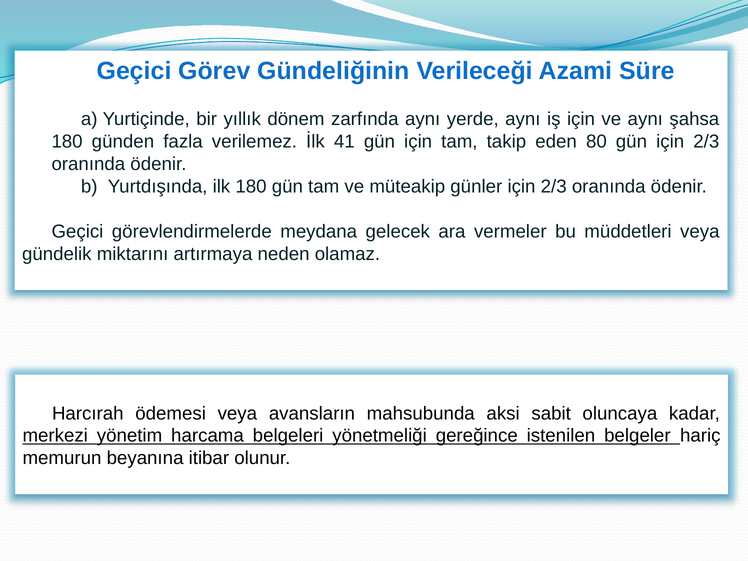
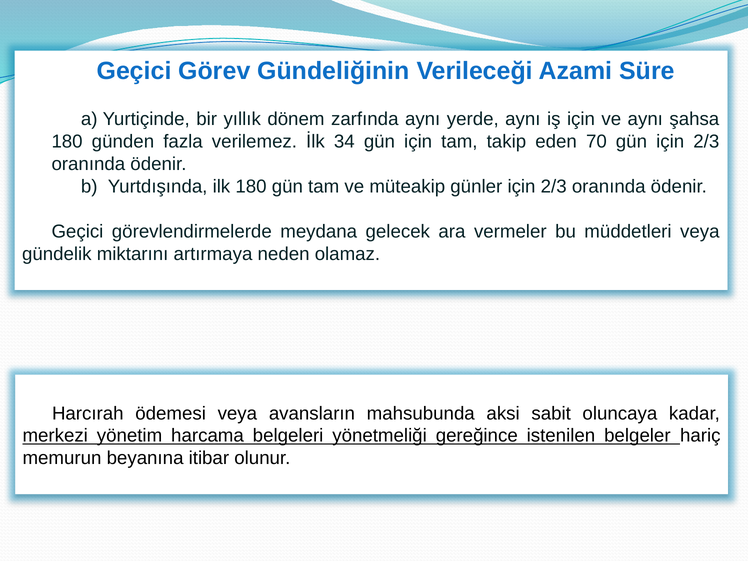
41: 41 -> 34 (344, 142)
80: 80 -> 70 (596, 142)
